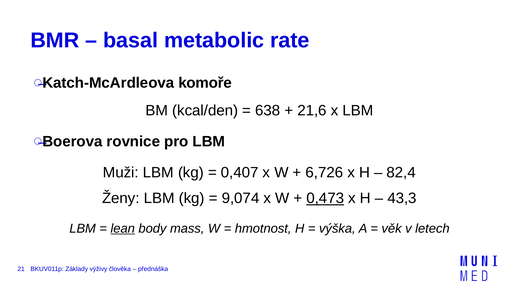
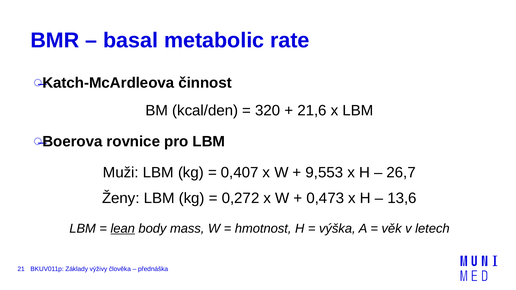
komoře: komoře -> činnost (205, 83)
638: 638 -> 320 (268, 111)
6,726: 6,726 -> 9,553 (324, 173)
82,4: 82,4 -> 26,7 (401, 173)
9,074: 9,074 -> 0,272 (241, 198)
0,473 underline: present -> none (325, 198)
43,3: 43,3 -> 13,6 (402, 198)
